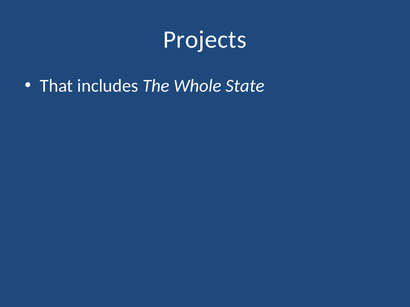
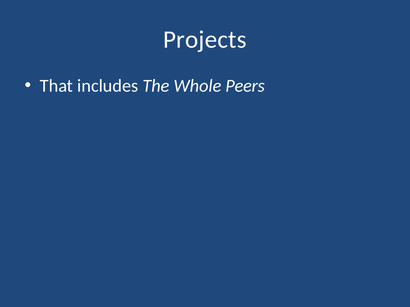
State: State -> Peers (245, 86)
